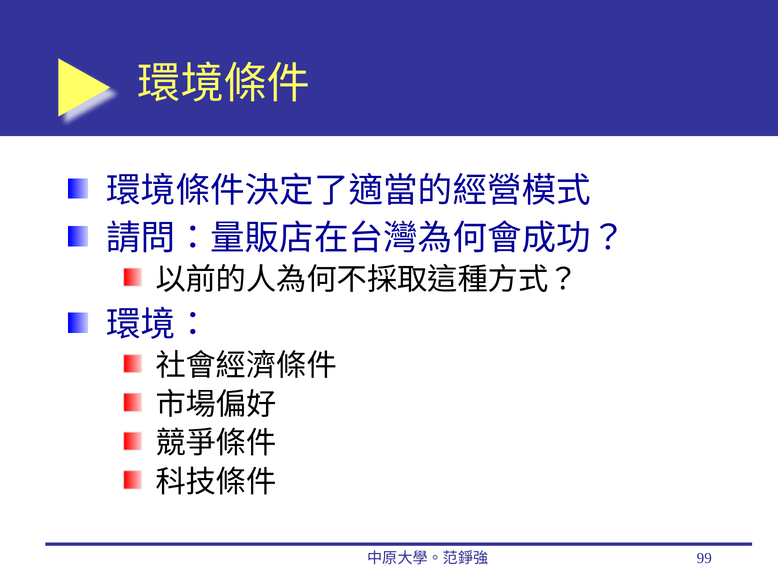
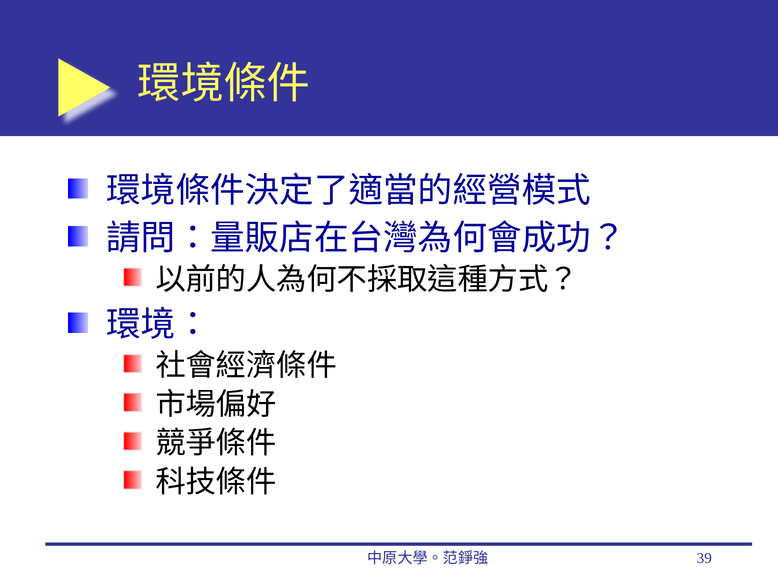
99: 99 -> 39 (704, 559)
